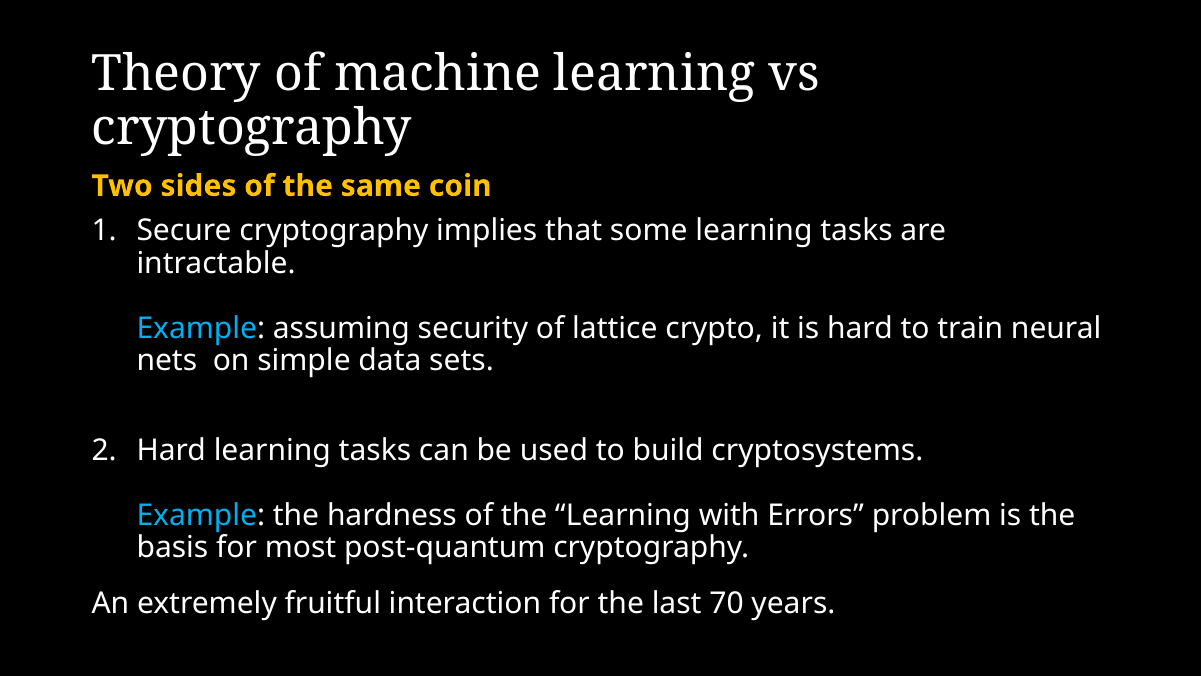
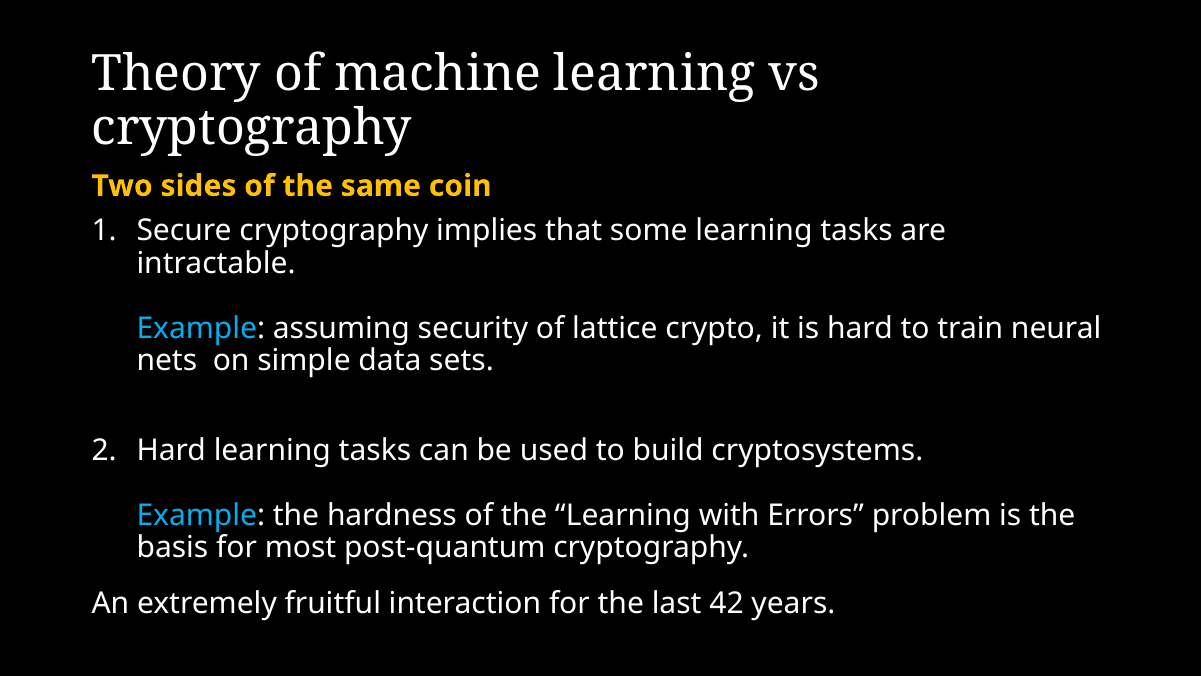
70: 70 -> 42 (727, 604)
